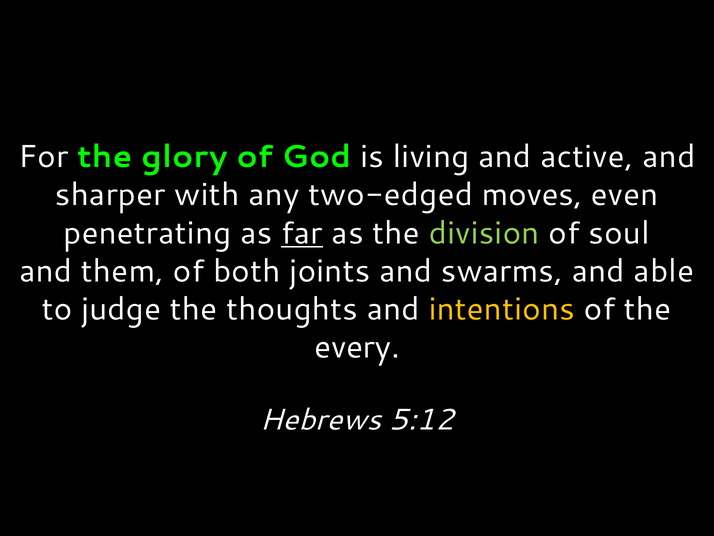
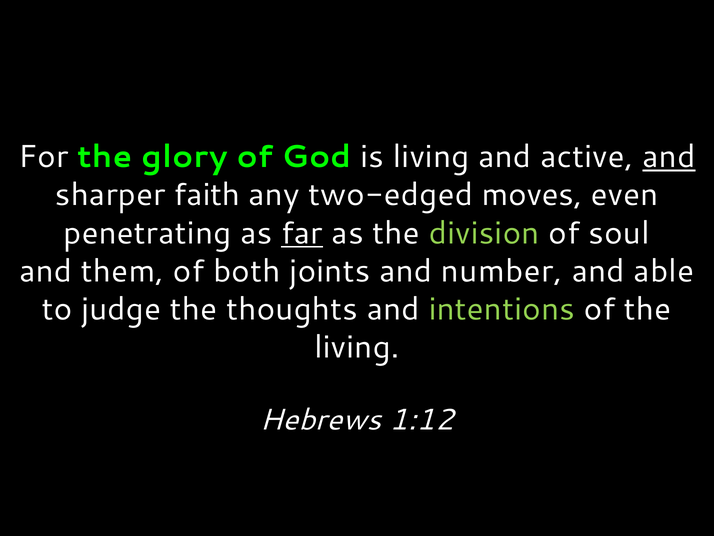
and underline: none -> present (669, 157)
with: with -> faith (207, 195)
swarms: swarms -> number (502, 271)
intentions colour: yellow -> light green (502, 309)
every: every -> living (357, 347)
5:12: 5:12 -> 1:12 (422, 420)
